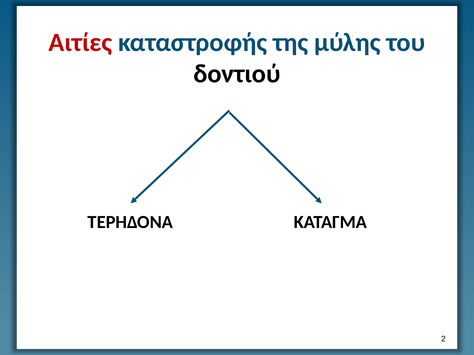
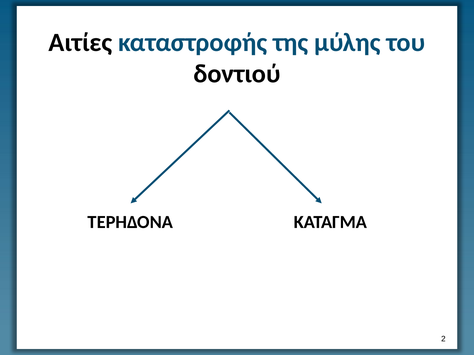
Αιτίες colour: red -> black (80, 42)
